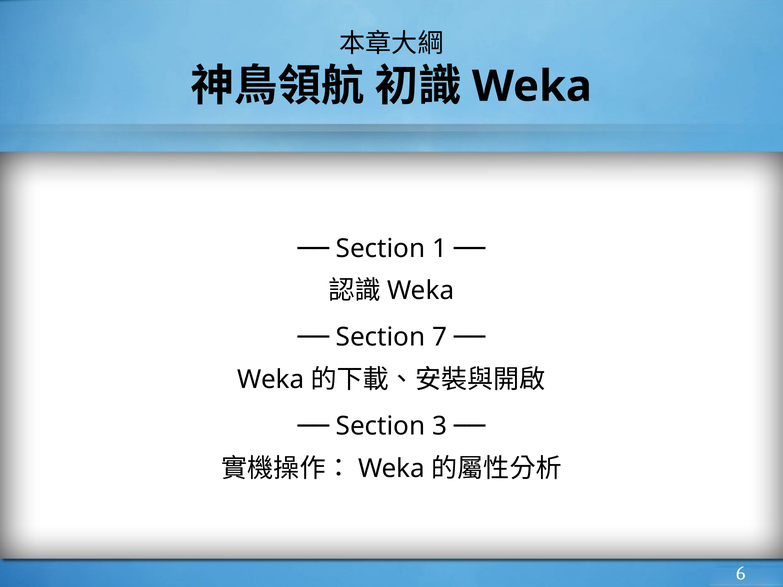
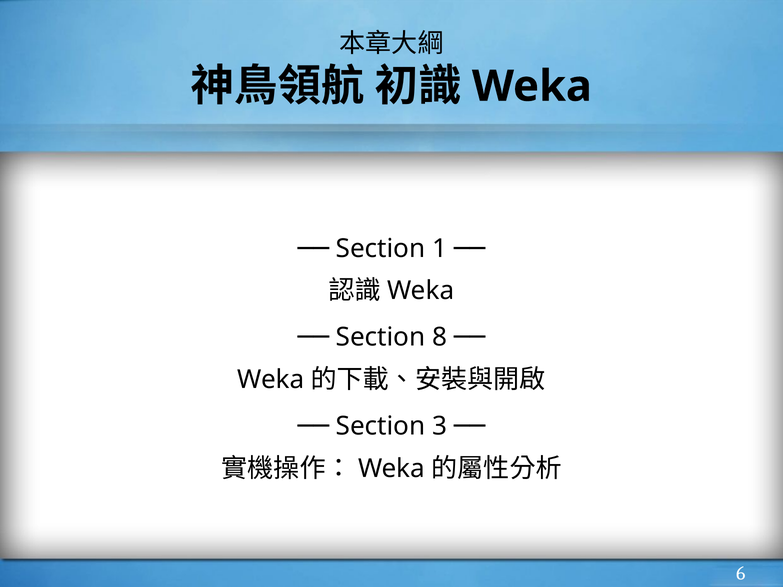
7: 7 -> 8 (440, 338)
